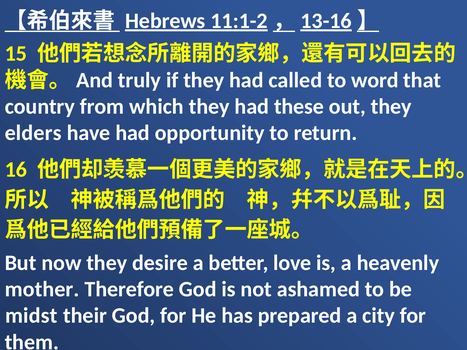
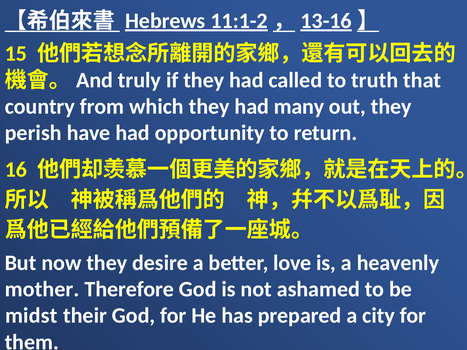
word: word -> truth (375, 80)
these: these -> many (299, 107)
elders: elders -> perish (33, 133)
